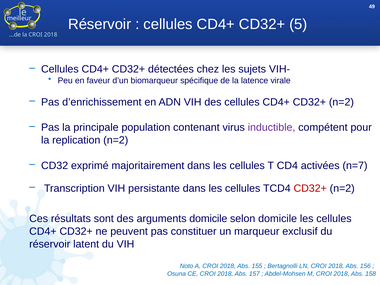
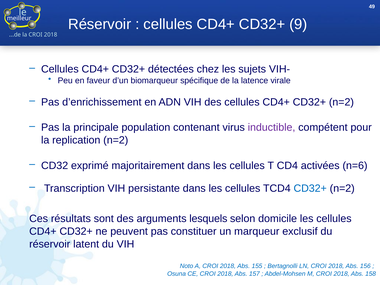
5: 5 -> 9 (298, 24)
n=7: n=7 -> n=6 (355, 166)
CD32+ colour: red -> blue (310, 188)
arguments domicile: domicile -> lesquels (208, 219)
